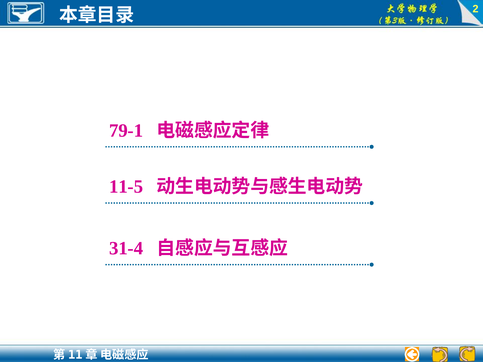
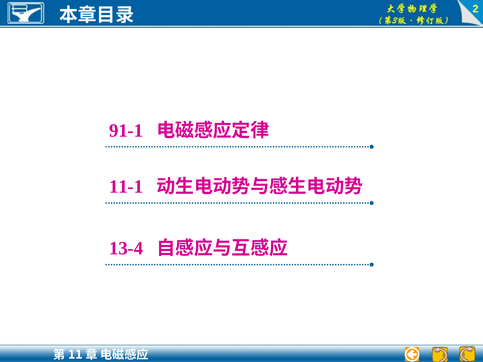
79-1: 79-1 -> 91-1 (126, 131)
11-5: 11-5 -> 11-1 (126, 187)
31-4: 31-4 -> 13-4 (126, 249)
